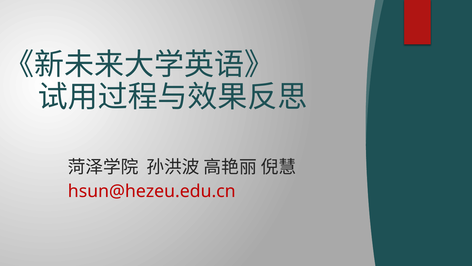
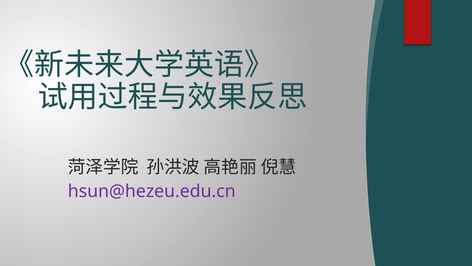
hsun@hezeu.edu.cn colour: red -> purple (152, 191)
